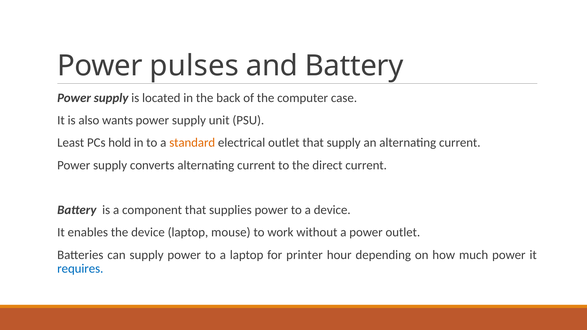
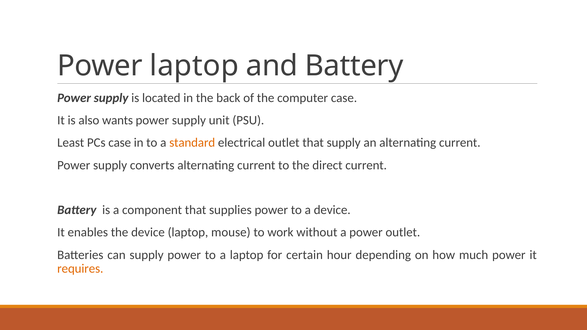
Power pulses: pulses -> laptop (194, 66)
PCs hold: hold -> case (120, 143)
printer: printer -> certain (305, 255)
requires colour: blue -> orange (80, 269)
